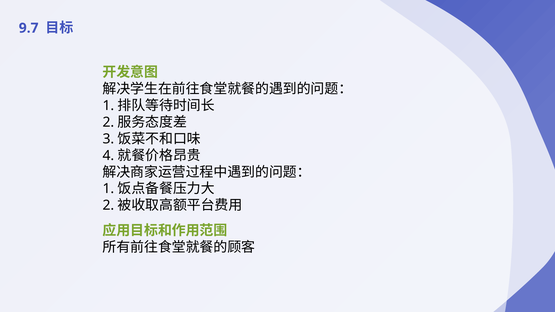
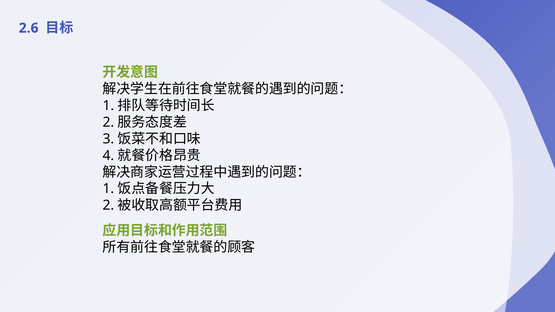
9.7: 9.7 -> 2.6 (29, 28)
